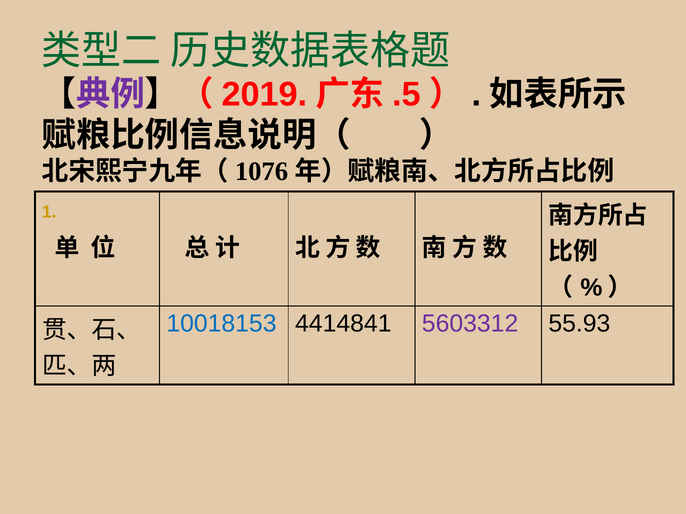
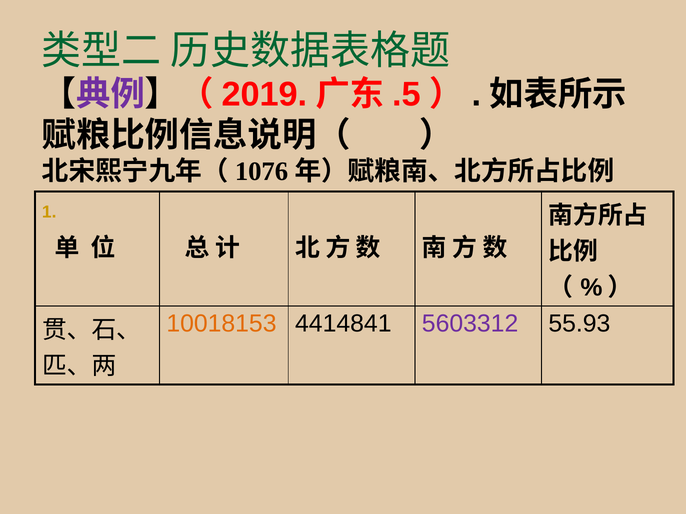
10018153 colour: blue -> orange (221, 324)
